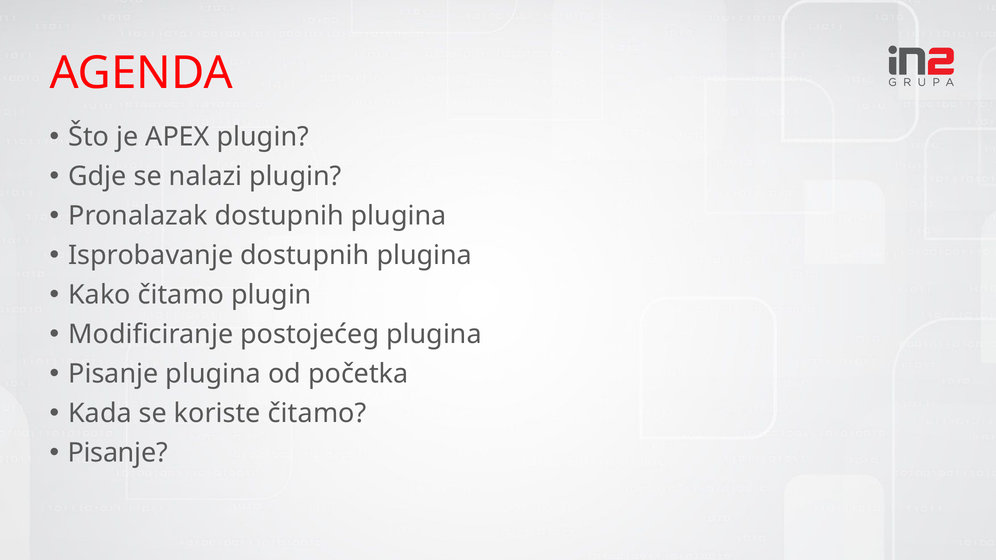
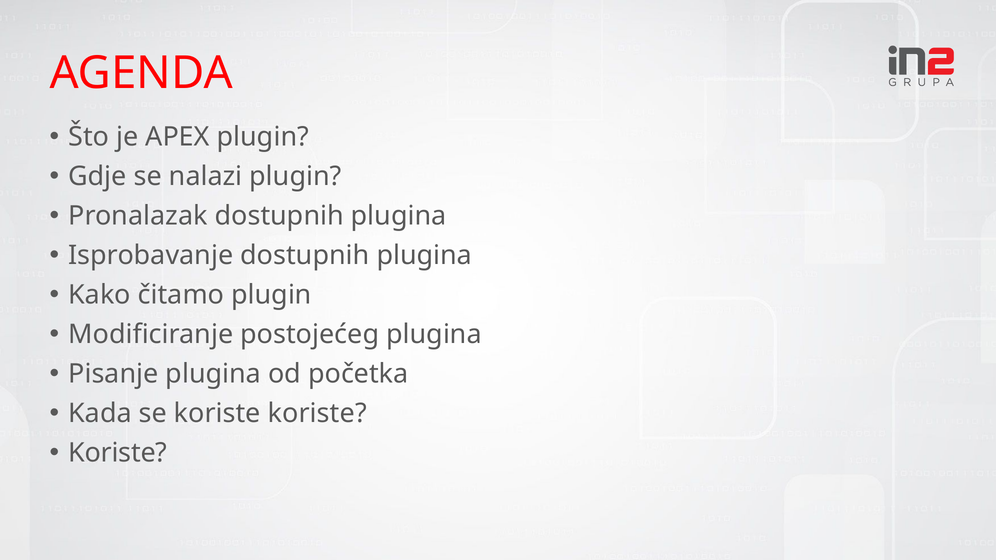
koriste čitamo: čitamo -> koriste (317, 413)
Pisanje: Pisanje -> Koriste (118, 453)
